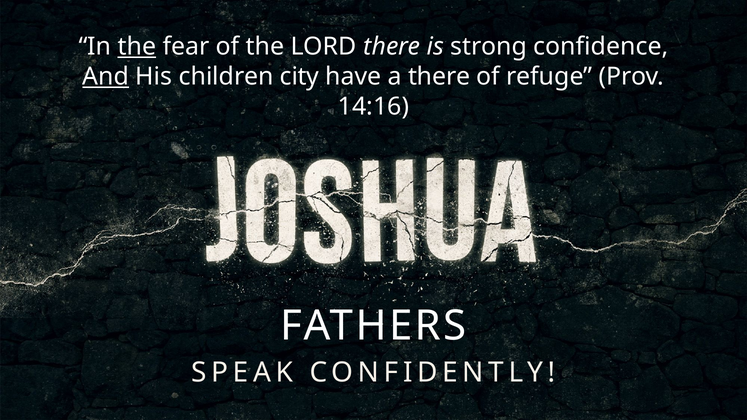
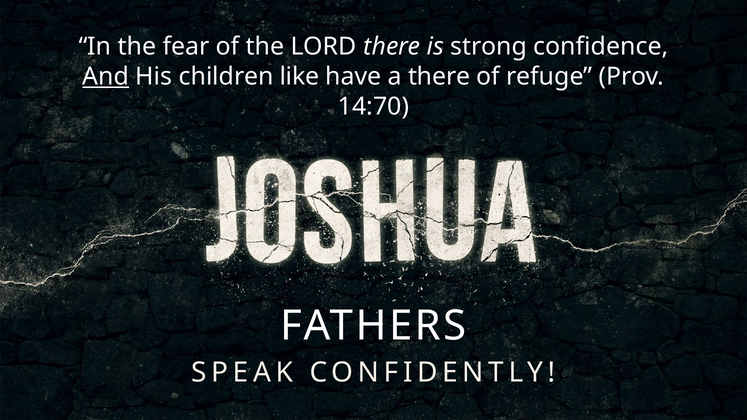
the underline: present -> none (137, 47)
city: city -> like (299, 77)
14:16: 14:16 -> 14:70 (373, 107)
